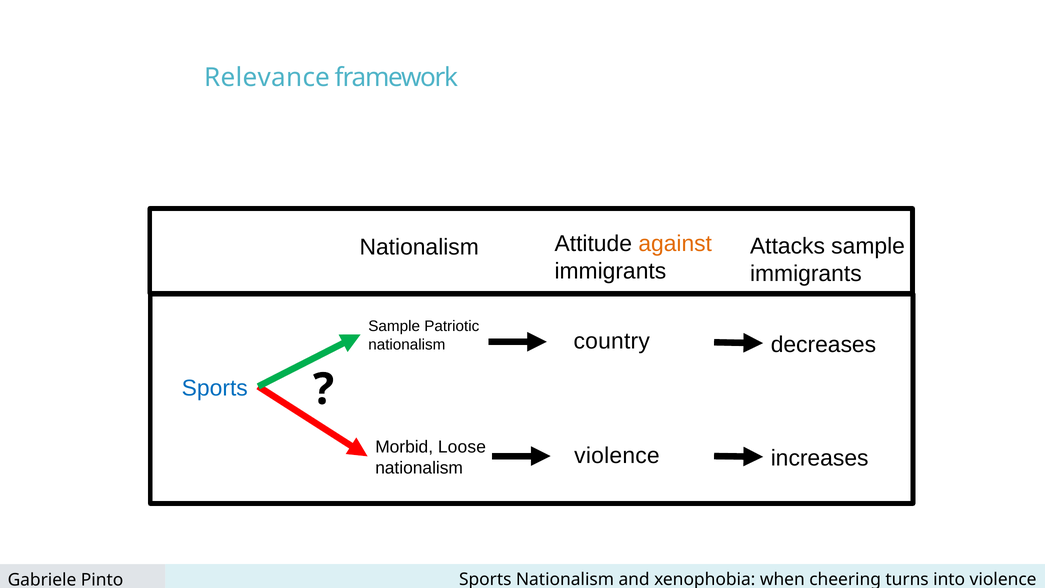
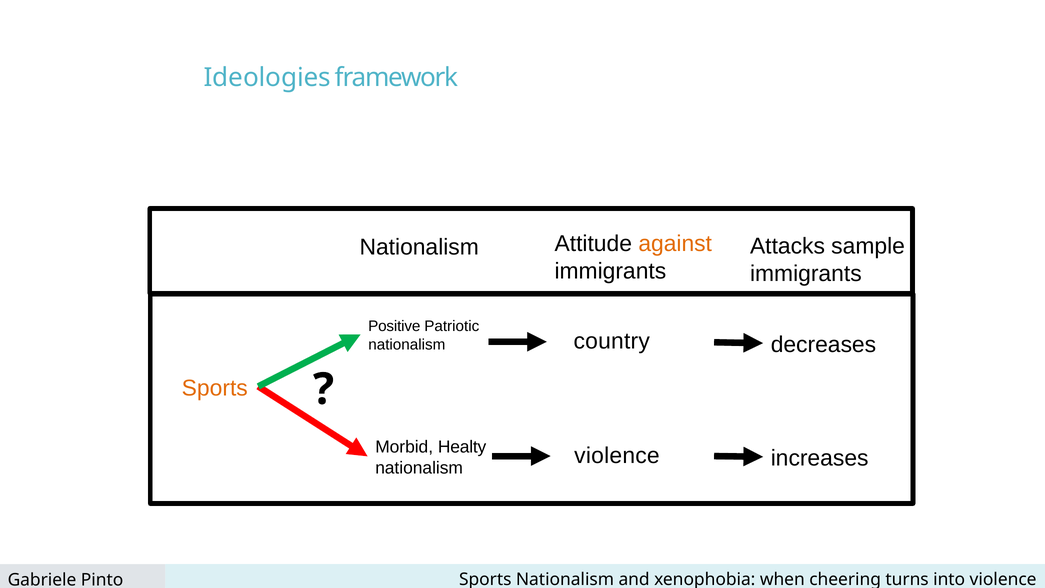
Relevance: Relevance -> Ideologies (267, 78)
Sample: Sample -> Positive (394, 326)
Sports colour: blue -> orange (215, 388)
Loose: Loose -> Healty (462, 447)
